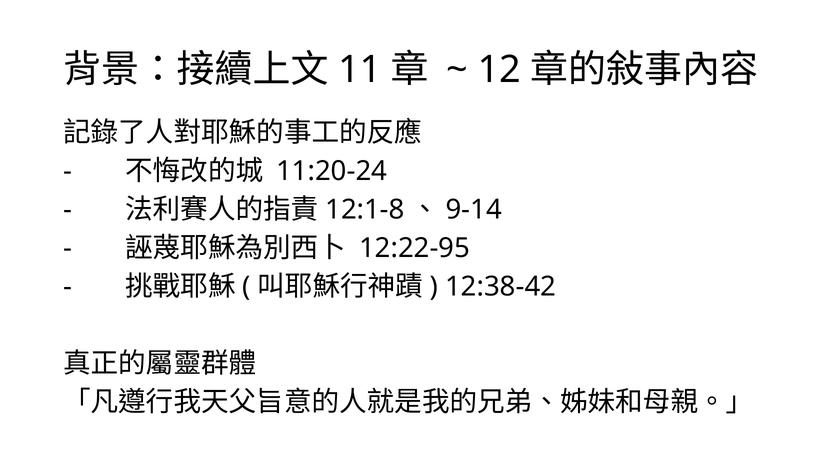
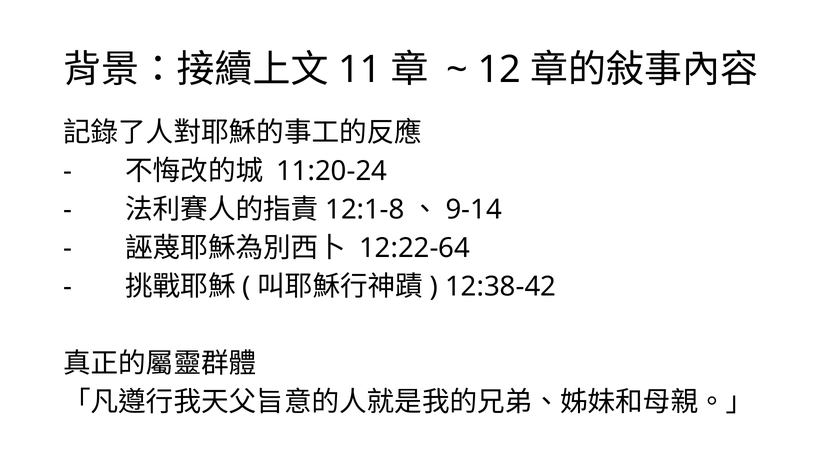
12:22-95: 12:22-95 -> 12:22-64 (415, 248)
